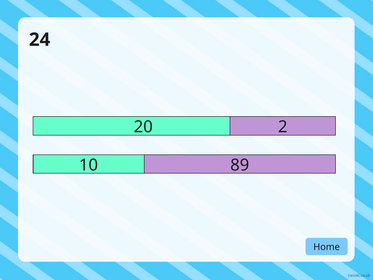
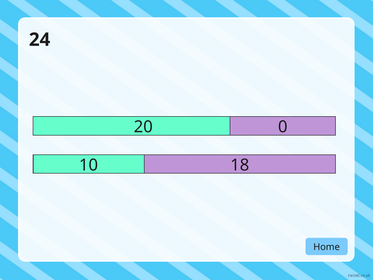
2: 2 -> 0 (283, 127)
89: 89 -> 18 (240, 165)
